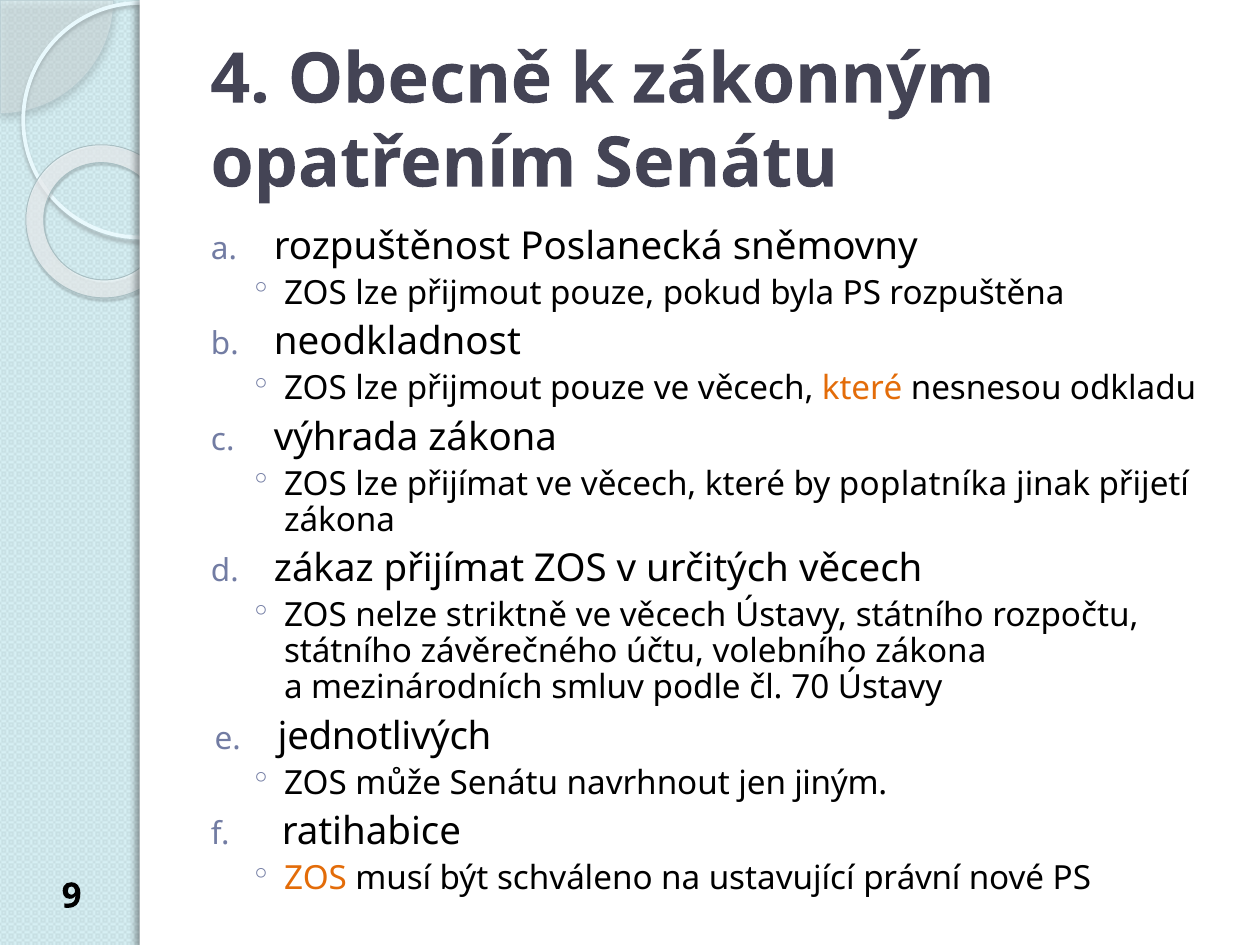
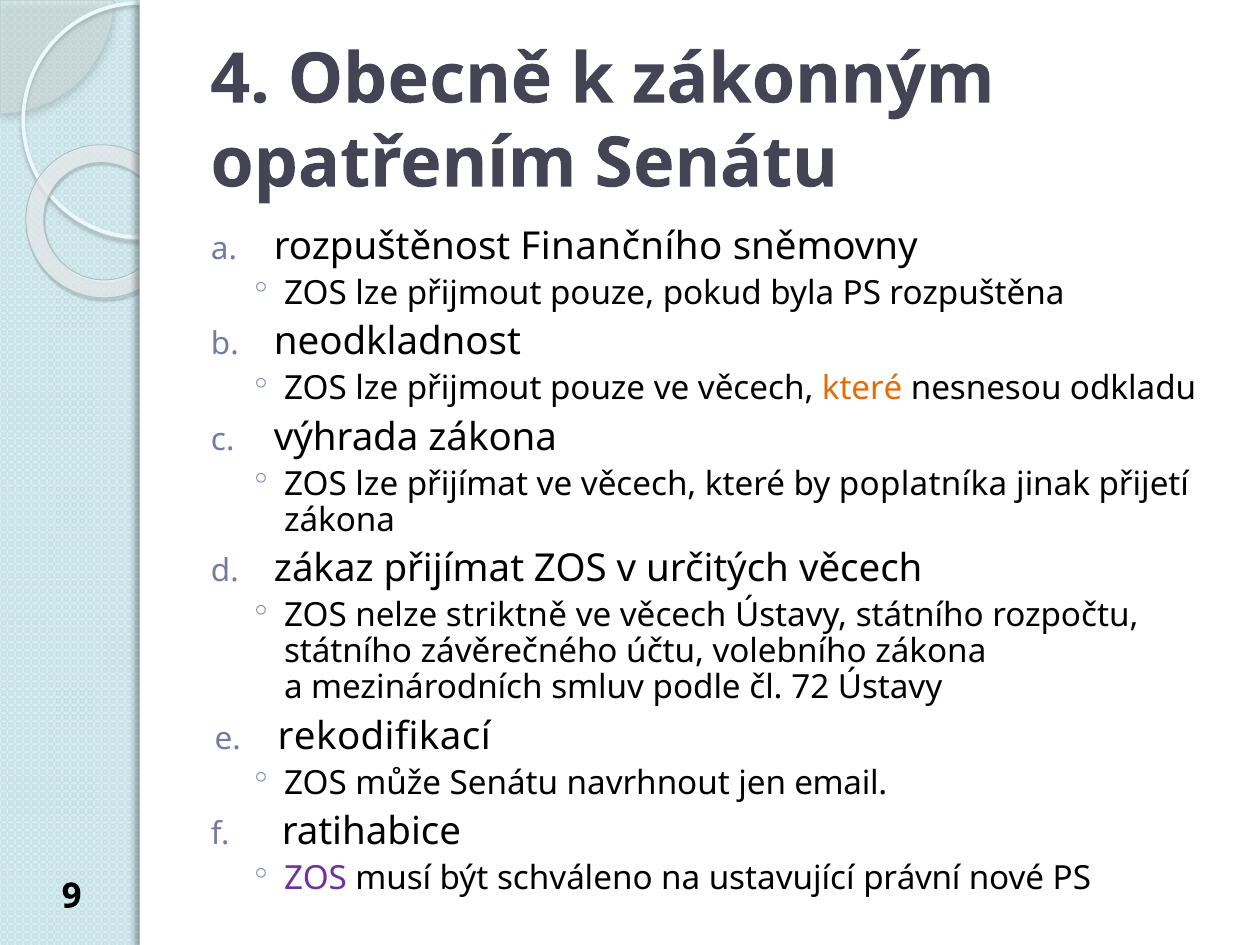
Poslanecká: Poslanecká -> Finančního (621, 246)
70: 70 -> 72 (810, 688)
jednotlivých: jednotlivých -> rekodifikací (384, 736)
jiným: jiným -> email (841, 783)
ZOS colour: orange -> purple (316, 879)
